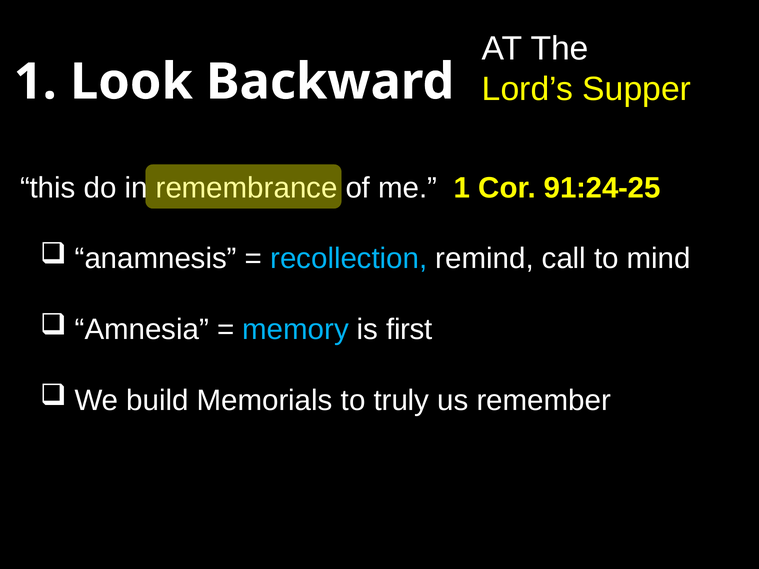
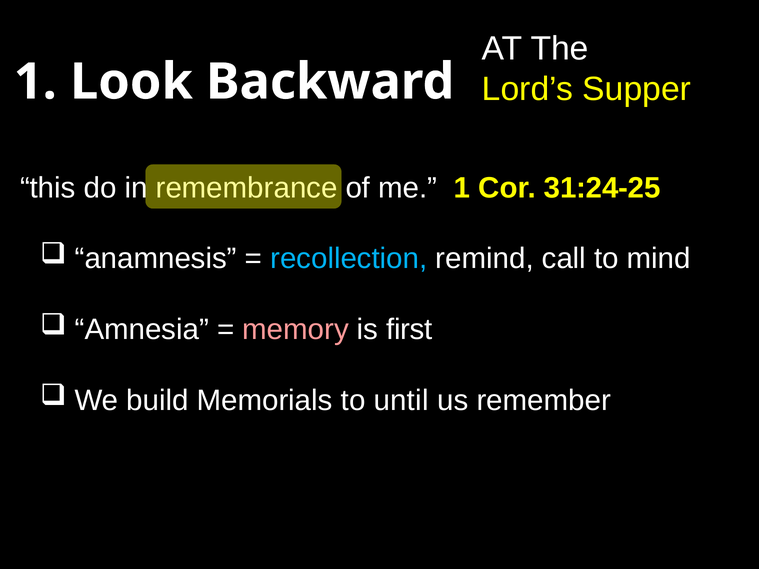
91:24-25: 91:24-25 -> 31:24-25 (602, 188)
memory colour: light blue -> pink (296, 330)
truly: truly -> until (401, 401)
